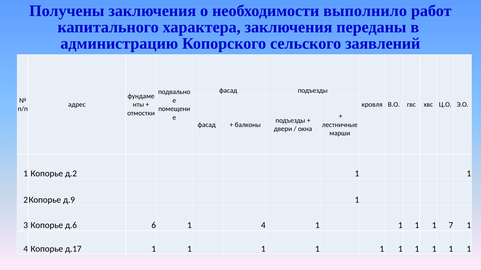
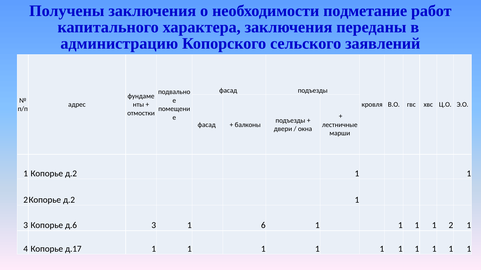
выполнило: выполнило -> подметание (365, 11)
д.9: д.9 -> д.2 (69, 200)
д.6 6: 6 -> 3 (154, 226)
4: 4 -> 6 (263, 226)
7: 7 -> 2 (451, 226)
